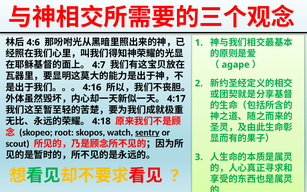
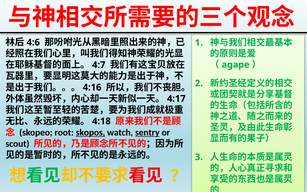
skopos underline: none -> present (90, 132)
